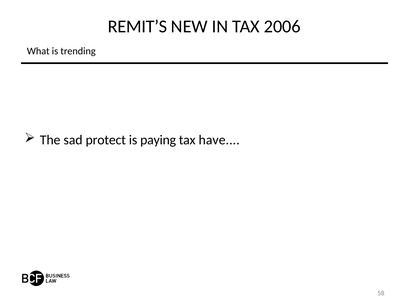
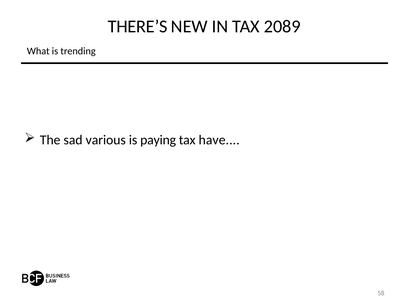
REMIT’S: REMIT’S -> THERE’S (138, 26)
2006: 2006 -> 2089 (282, 26)
protect: protect -> various (106, 140)
